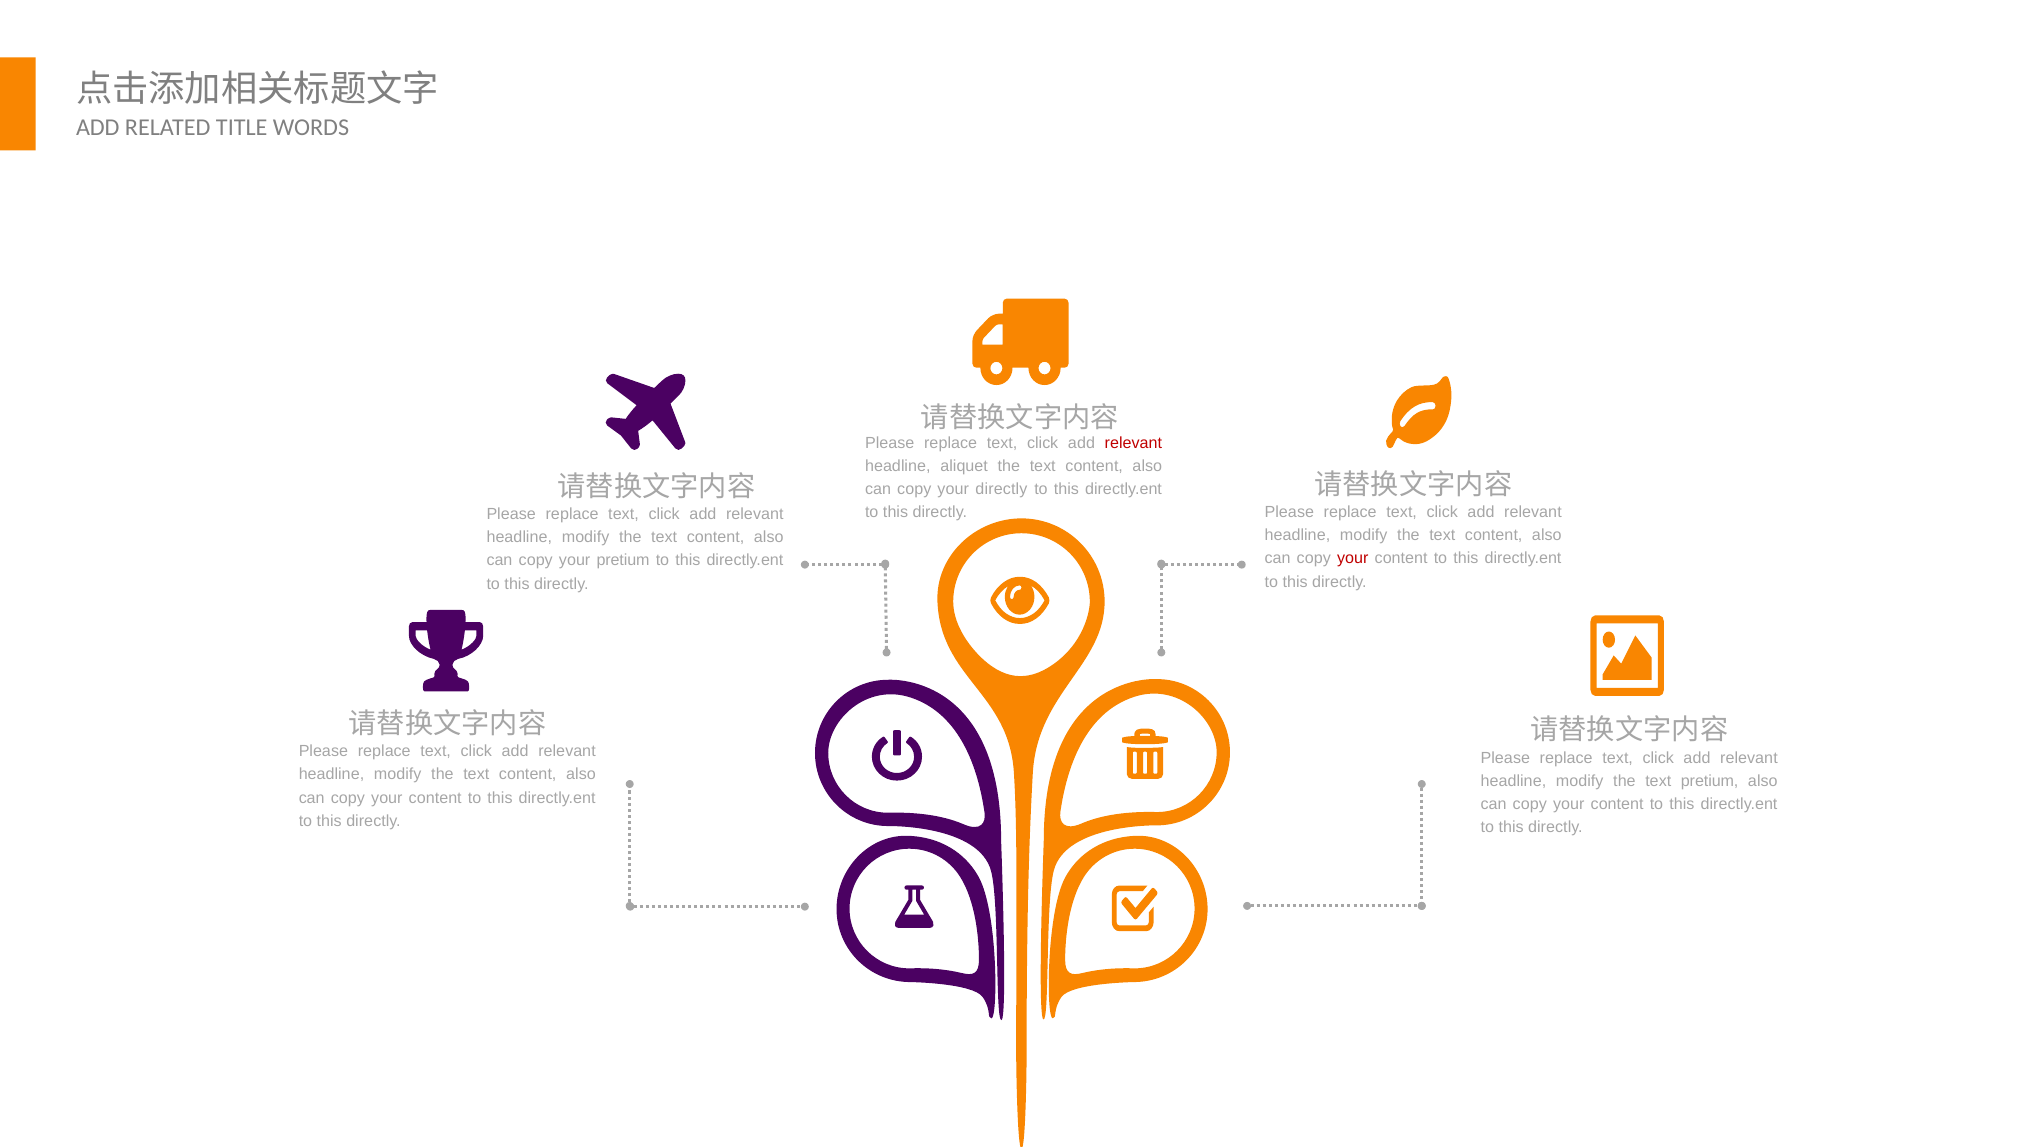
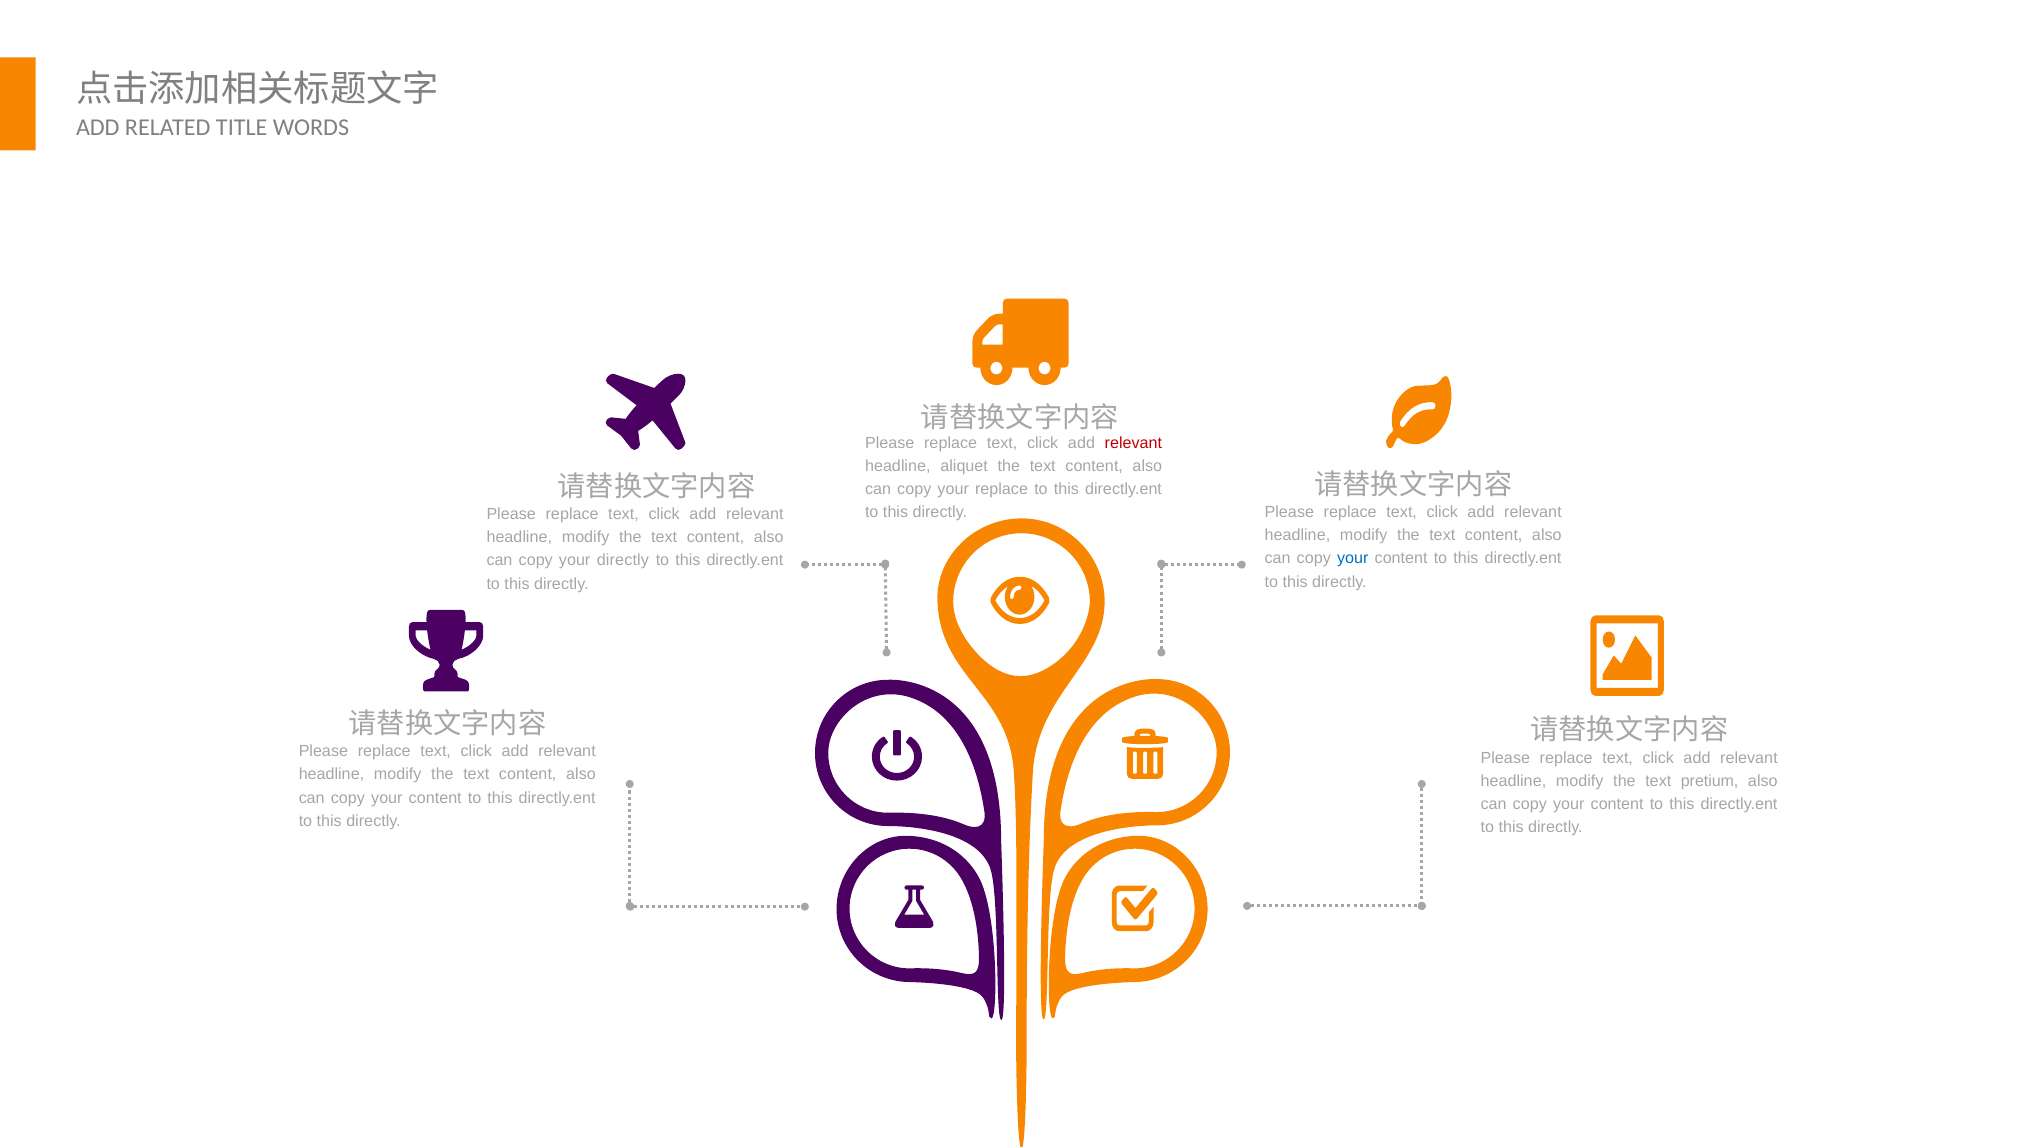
your directly: directly -> replace (1002, 489)
your colour: red -> blue (1353, 559)
your pretium: pretium -> directly (623, 561)
